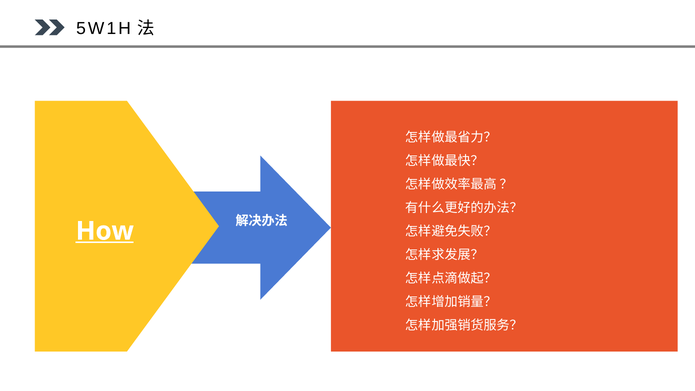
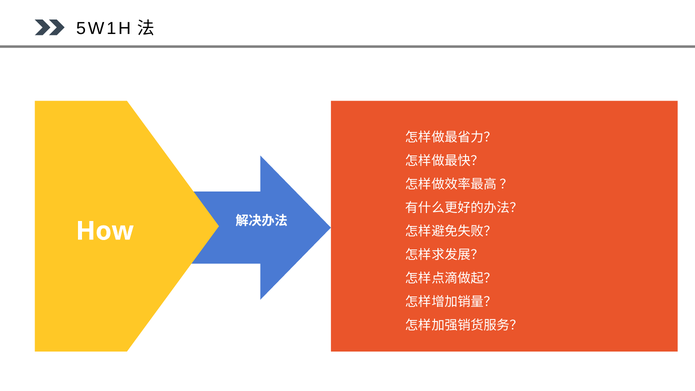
How underline: present -> none (105, 231)
